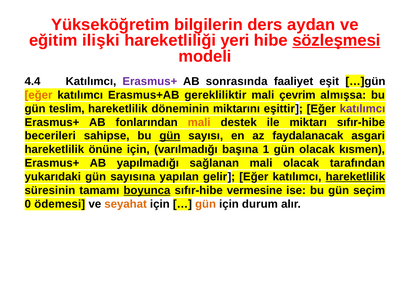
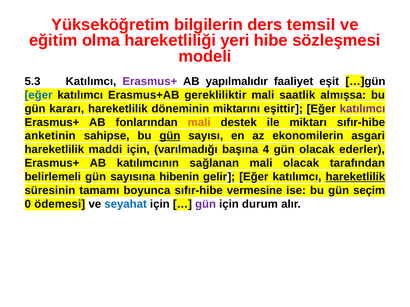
aydan: aydan -> temsil (311, 25)
ilişki: ilişki -> olma (101, 41)
sözleşmesi underline: present -> none (336, 41)
4.4: 4.4 -> 5.3 (33, 81)
sonrasında: sonrasında -> yapılmalıdır (237, 81)
eğer colour: orange -> blue (39, 95)
çevrim: çevrim -> saatlik (297, 95)
teslim: teslim -> kararı (67, 109)
becerileri: becerileri -> anketinin (50, 136)
faydalanacak: faydalanacak -> ekonomilerin (308, 136)
önüne: önüne -> maddi (105, 150)
1: 1 -> 4 (266, 150)
kısmen: kısmen -> ederler (362, 150)
yapılmadığı: yapılmadığı -> katılımcının (148, 163)
yukarıdaki: yukarıdaki -> belirlemeli (53, 177)
yapılan: yapılan -> hibenin (179, 177)
boyunca underline: present -> none (147, 191)
seyahat colour: orange -> blue (126, 204)
gün colour: orange -> purple (206, 204)
